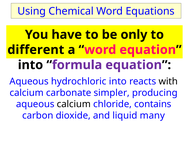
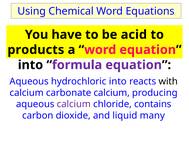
only: only -> acid (134, 35)
different: different -> products (36, 50)
carbonate simpler: simpler -> calcium (112, 93)
calcium colour: black -> purple (74, 104)
